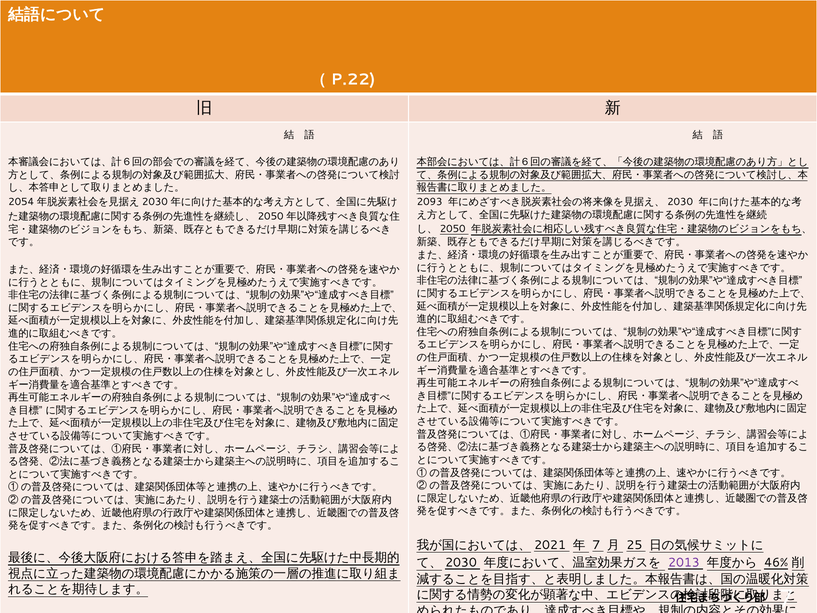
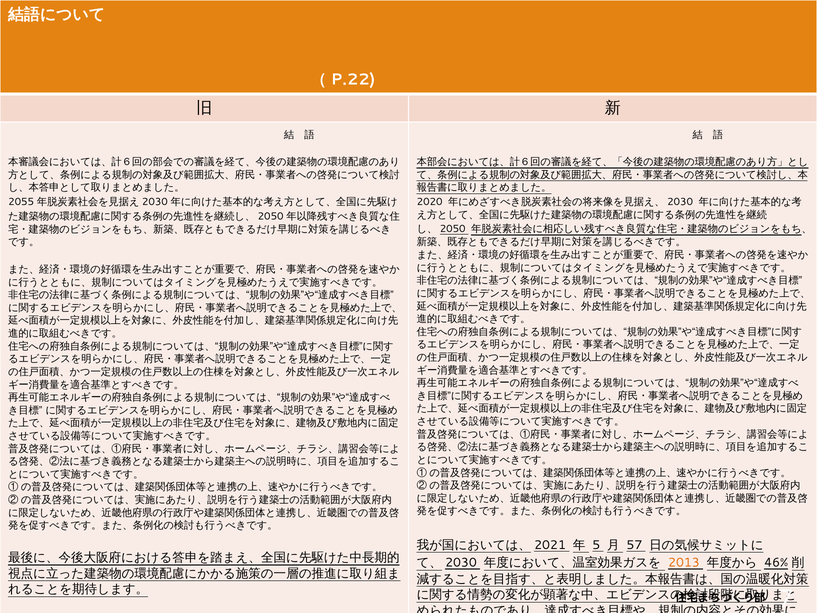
2054: 2054 -> 2055 (21, 202)
2093: 2093 -> 2020 (430, 202)
7: 7 -> 5 (596, 545)
25: 25 -> 57 (634, 545)
2013 colour: purple -> orange (684, 563)
